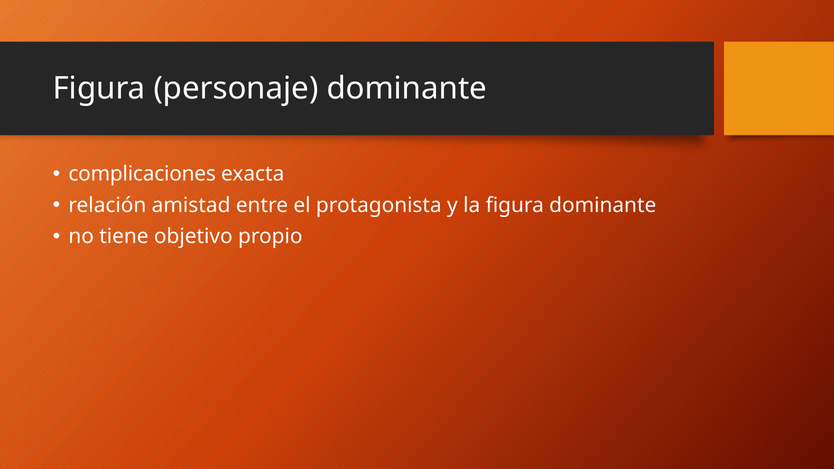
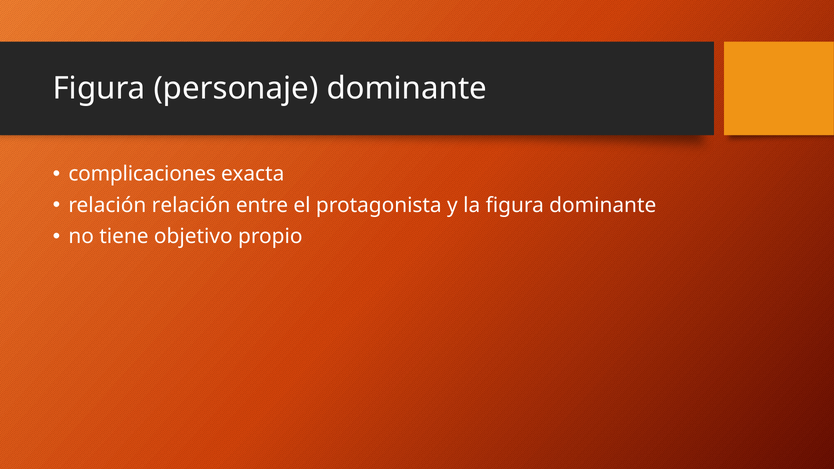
relación amistad: amistad -> relación (191, 205)
